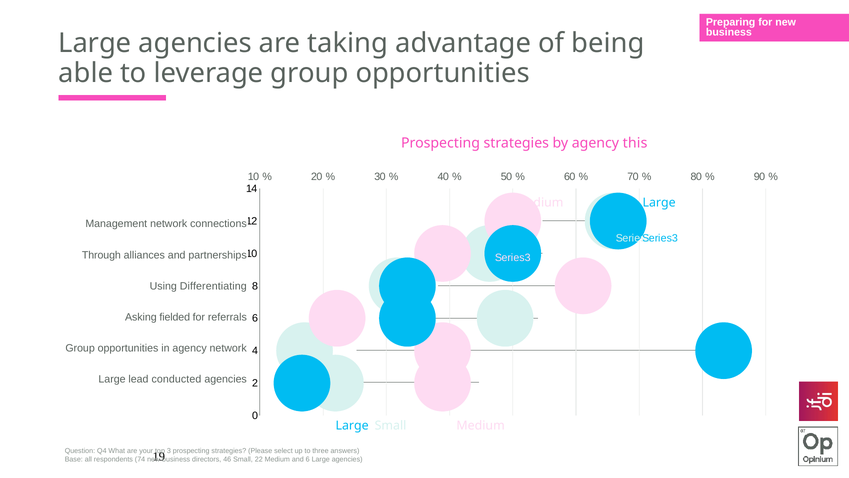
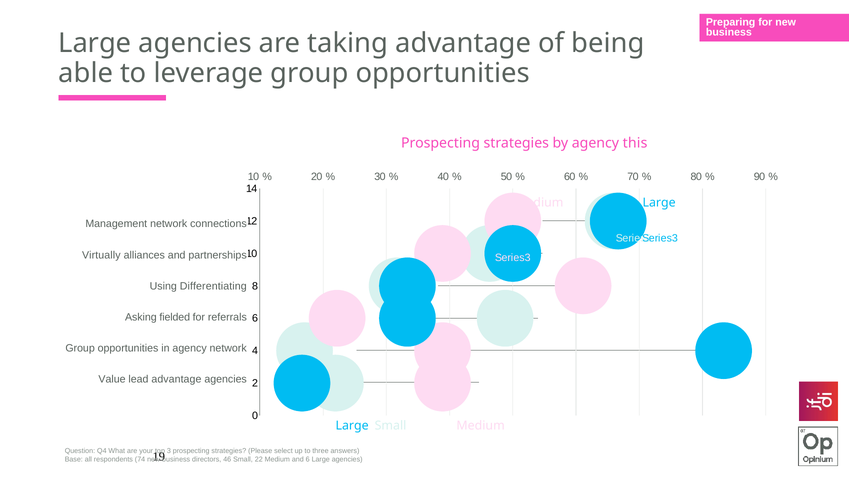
Through: Through -> Virtually (101, 255)
Large: Large -> Value (112, 379)
lead conducted: conducted -> advantage (176, 379)
